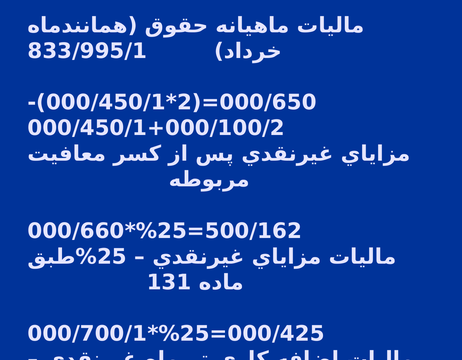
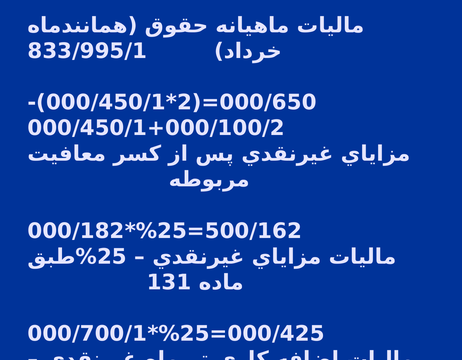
000/660: 000/660 -> 000/182 (76, 231)
